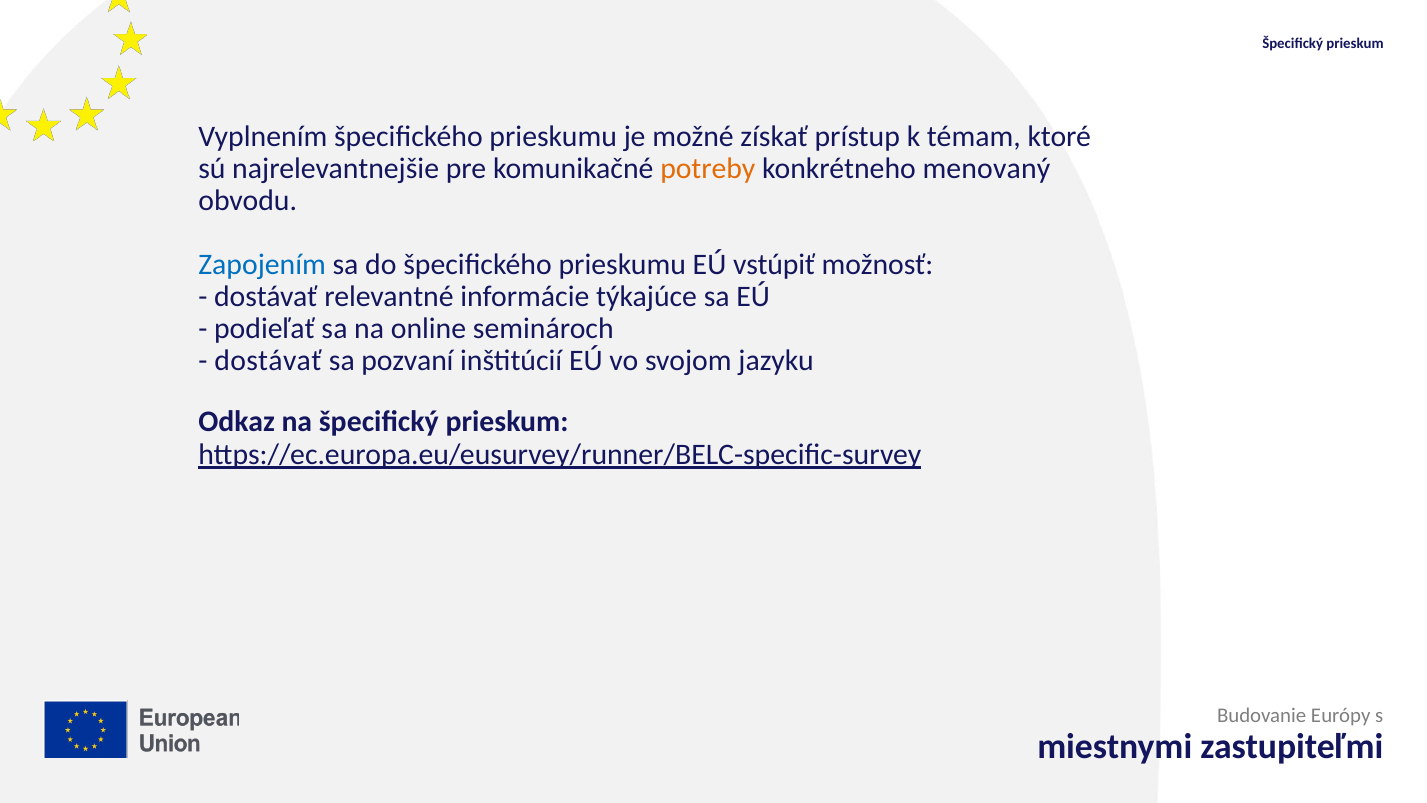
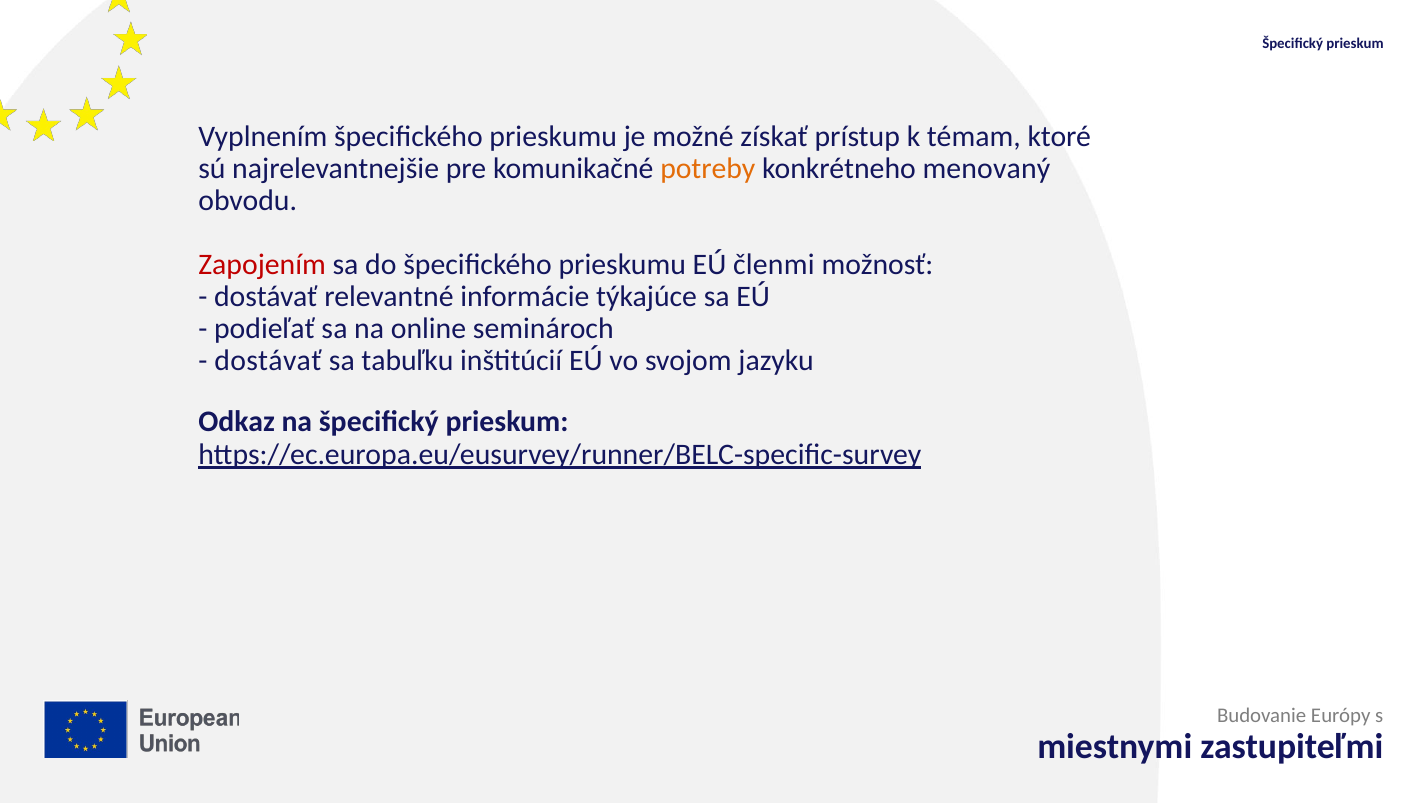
Zapojením colour: blue -> red (262, 265)
vstúpiť: vstúpiť -> členmi (774, 265)
pozvaní: pozvaní -> tabuľku (407, 361)
